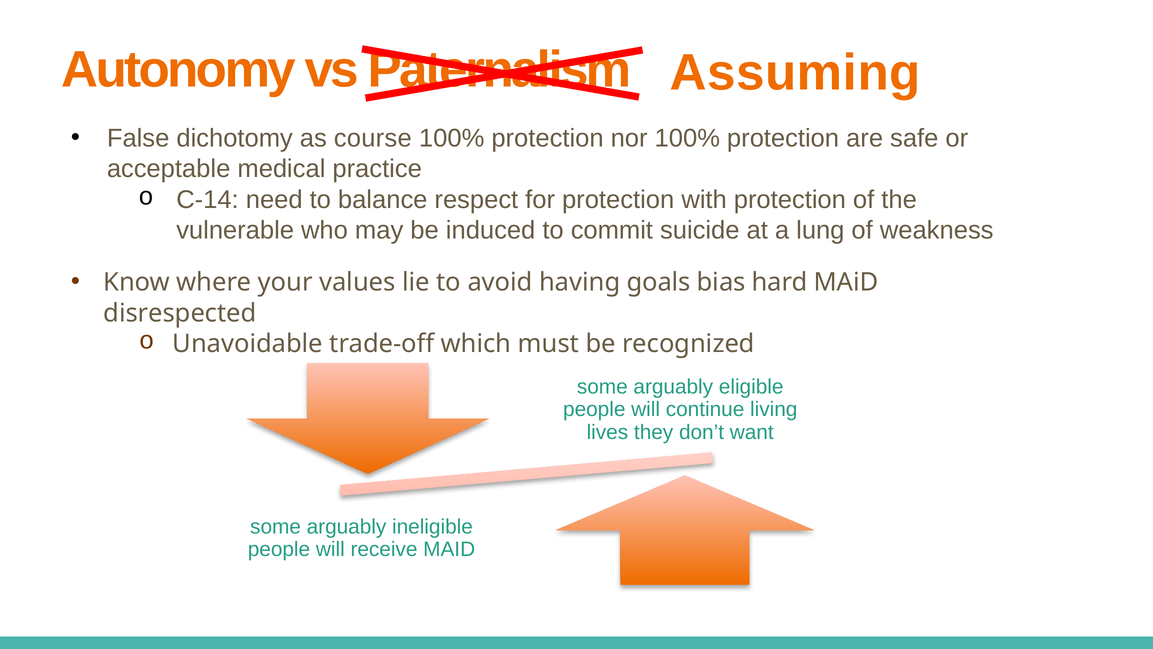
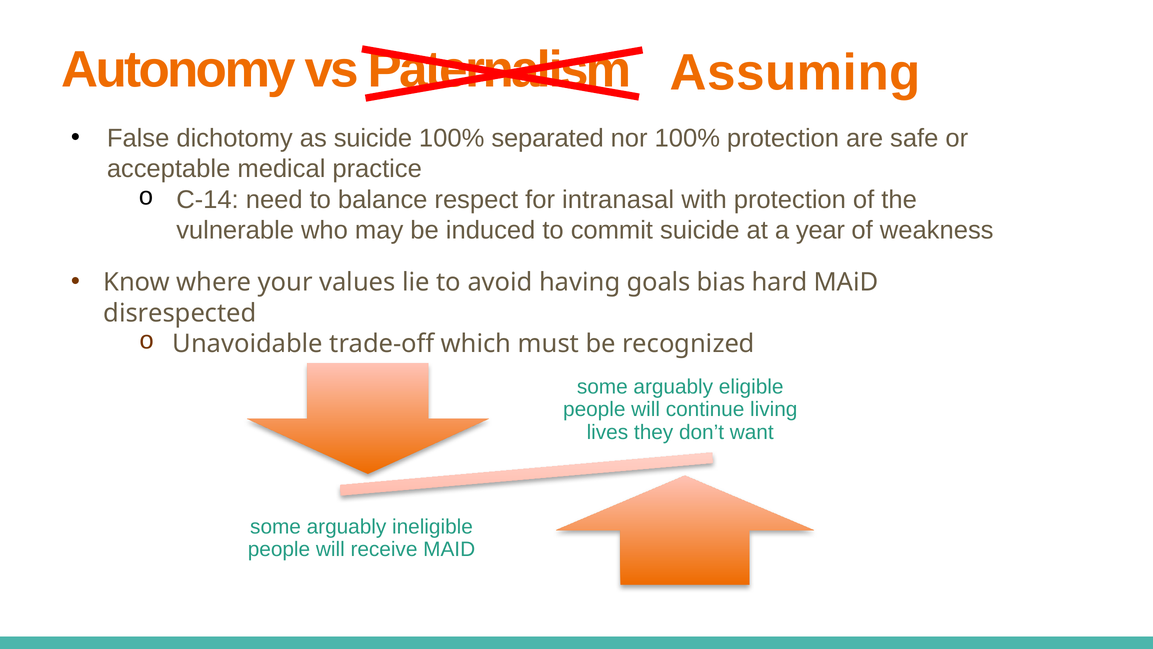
as course: course -> suicide (373, 138)
protection: protection -> separated (548, 138)
for protection: protection -> intranasal (618, 200)
lung: lung -> year (820, 230)
